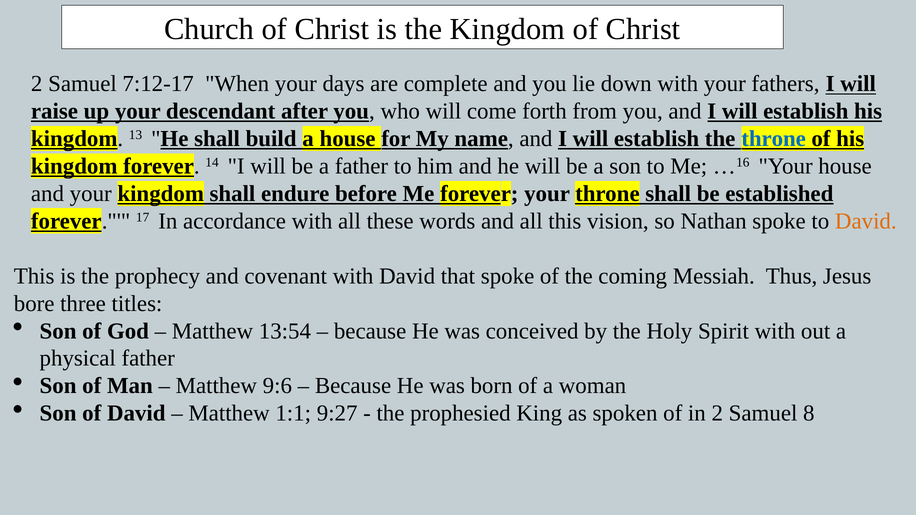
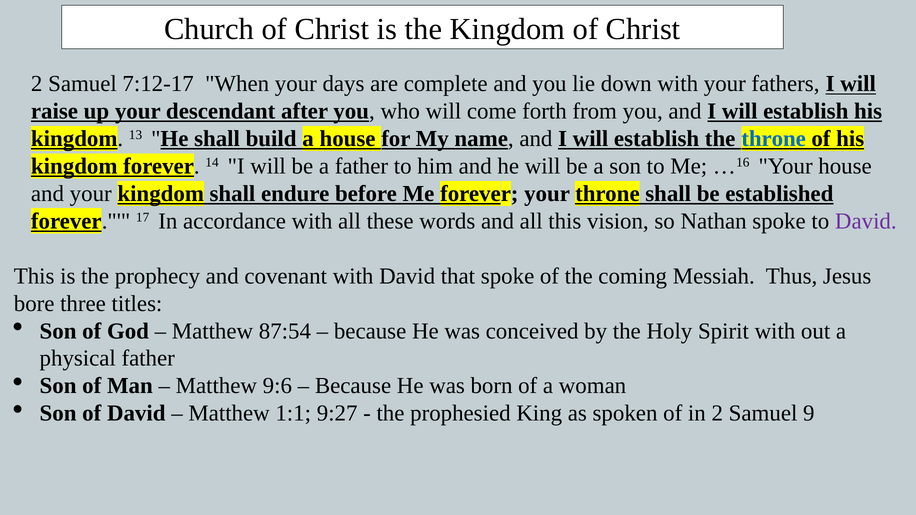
David colour: orange -> purple (866, 221)
13:54: 13:54 -> 87:54 (285, 331)
8: 8 -> 9 (809, 414)
